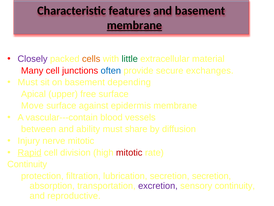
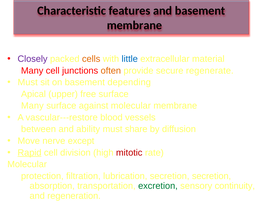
membrane underline: present -> none (134, 25)
little colour: green -> blue (130, 59)
often colour: blue -> orange (111, 70)
exchanges: exchanges -> regenerate (210, 70)
Move: Move -> Many (32, 105)
against epidermis: epidermis -> molecular (131, 105)
vascular---contain: vascular---contain -> vascular---restore (62, 117)
Injury: Injury -> Move (29, 141)
nerve mitotic: mitotic -> except (81, 141)
Continuity: Continuity -> Molecular (27, 164)
excretion colour: purple -> green (158, 185)
reproductive: reproductive -> regeneration (74, 195)
